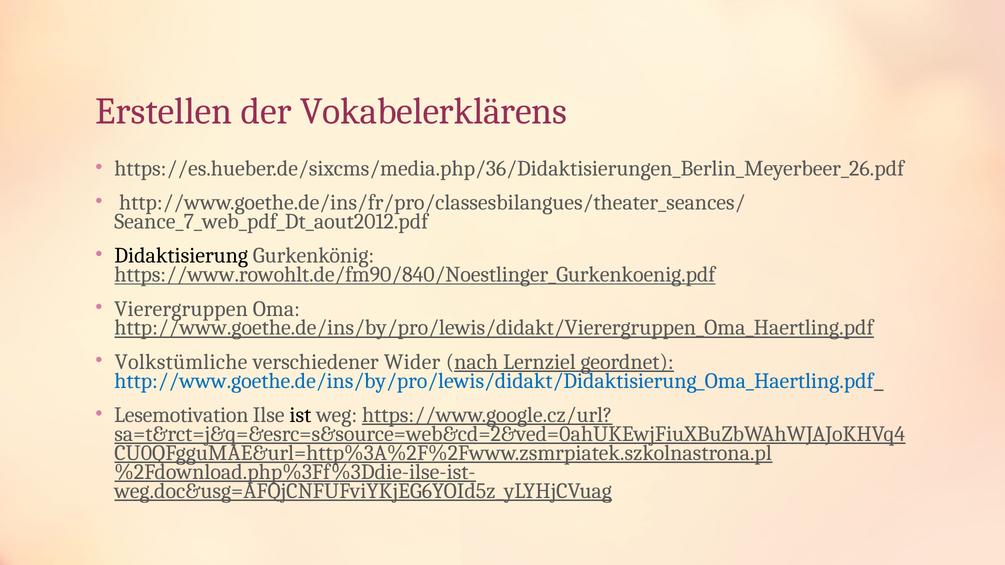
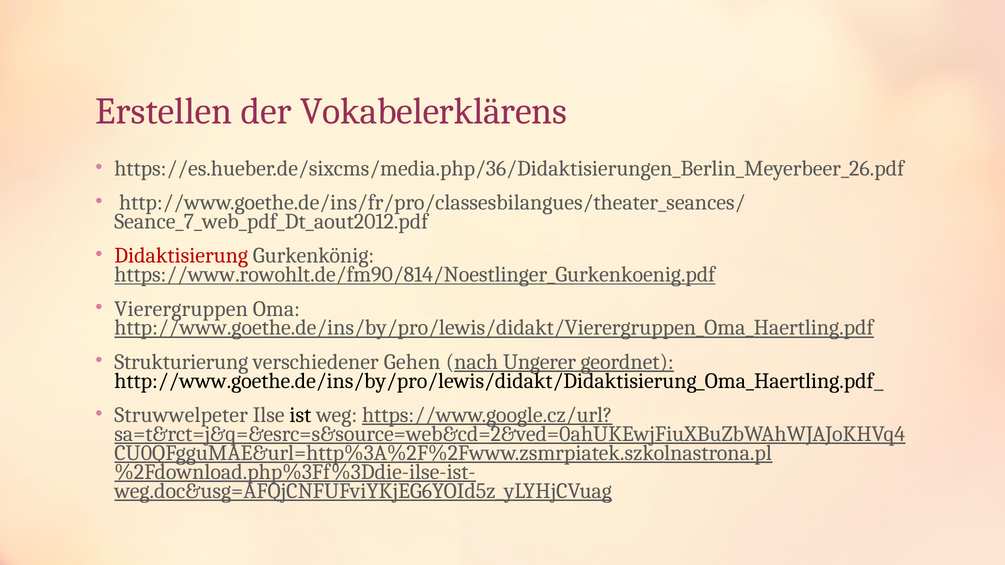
Didaktisierung colour: black -> red (181, 256)
https://www.rowohlt.de/fm90/840/Noestlinger_Gurkenkoenig.pdf: https://www.rowohlt.de/fm90/840/Noestlinger_Gurkenkoenig.pdf -> https://www.rowohlt.de/fm90/814/Noestlinger_Gurkenkoenig.pdf (415, 275)
Volkstümliche: Volkstümliche -> Strukturierung (181, 362)
Wider: Wider -> Gehen (412, 362)
Lernziel: Lernziel -> Ungerer (539, 362)
http://www.goethe.de/ins/by/pro/lewis/didakt/Didaktisierung_Oma_Haertling.pdf colour: blue -> black (494, 381)
Lesemotivation: Lesemotivation -> Struwwelpeter (181, 415)
